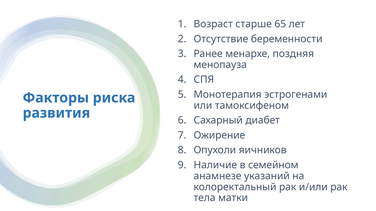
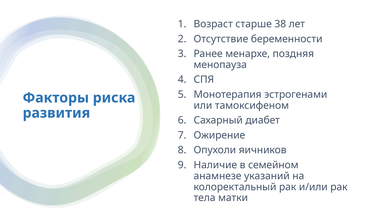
65: 65 -> 38 (280, 24)
